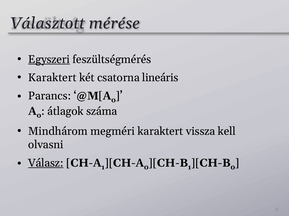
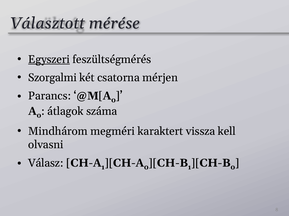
Karaktert: Karaktert -> Szorgalmi (52, 78)
lineáris: lineáris -> mérjen (160, 78)
Válasz underline: present -> none (46, 163)
